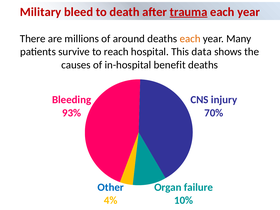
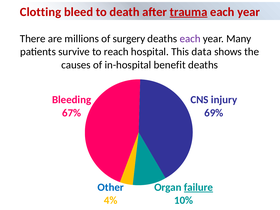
Military: Military -> Clotting (41, 12)
around: around -> surgery (129, 39)
each colour: orange -> purple (190, 39)
93%: 93% -> 67% (72, 113)
70%: 70% -> 69% (214, 113)
failure underline: none -> present (198, 187)
